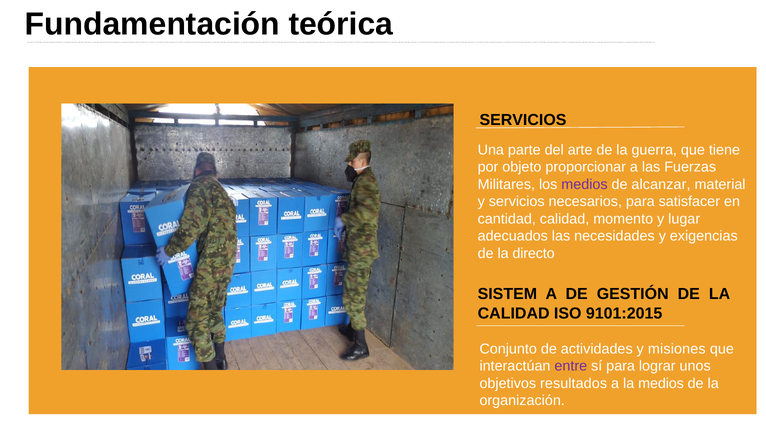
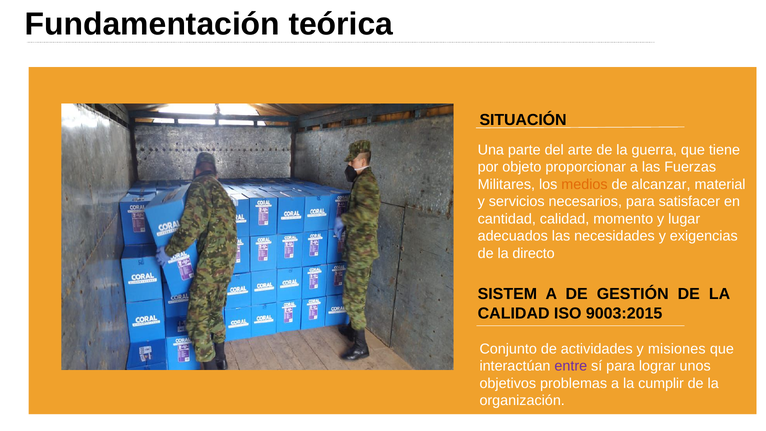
SERVICIOS: SERVICIOS -> SITUACIÓN (523, 120)
medios colour: purple -> orange (584, 184)
9101:2015: 9101:2015 -> 9003:2015 (624, 313)
resultados: resultados -> problemas (574, 383)
la medios: medios -> cumplir (661, 383)
